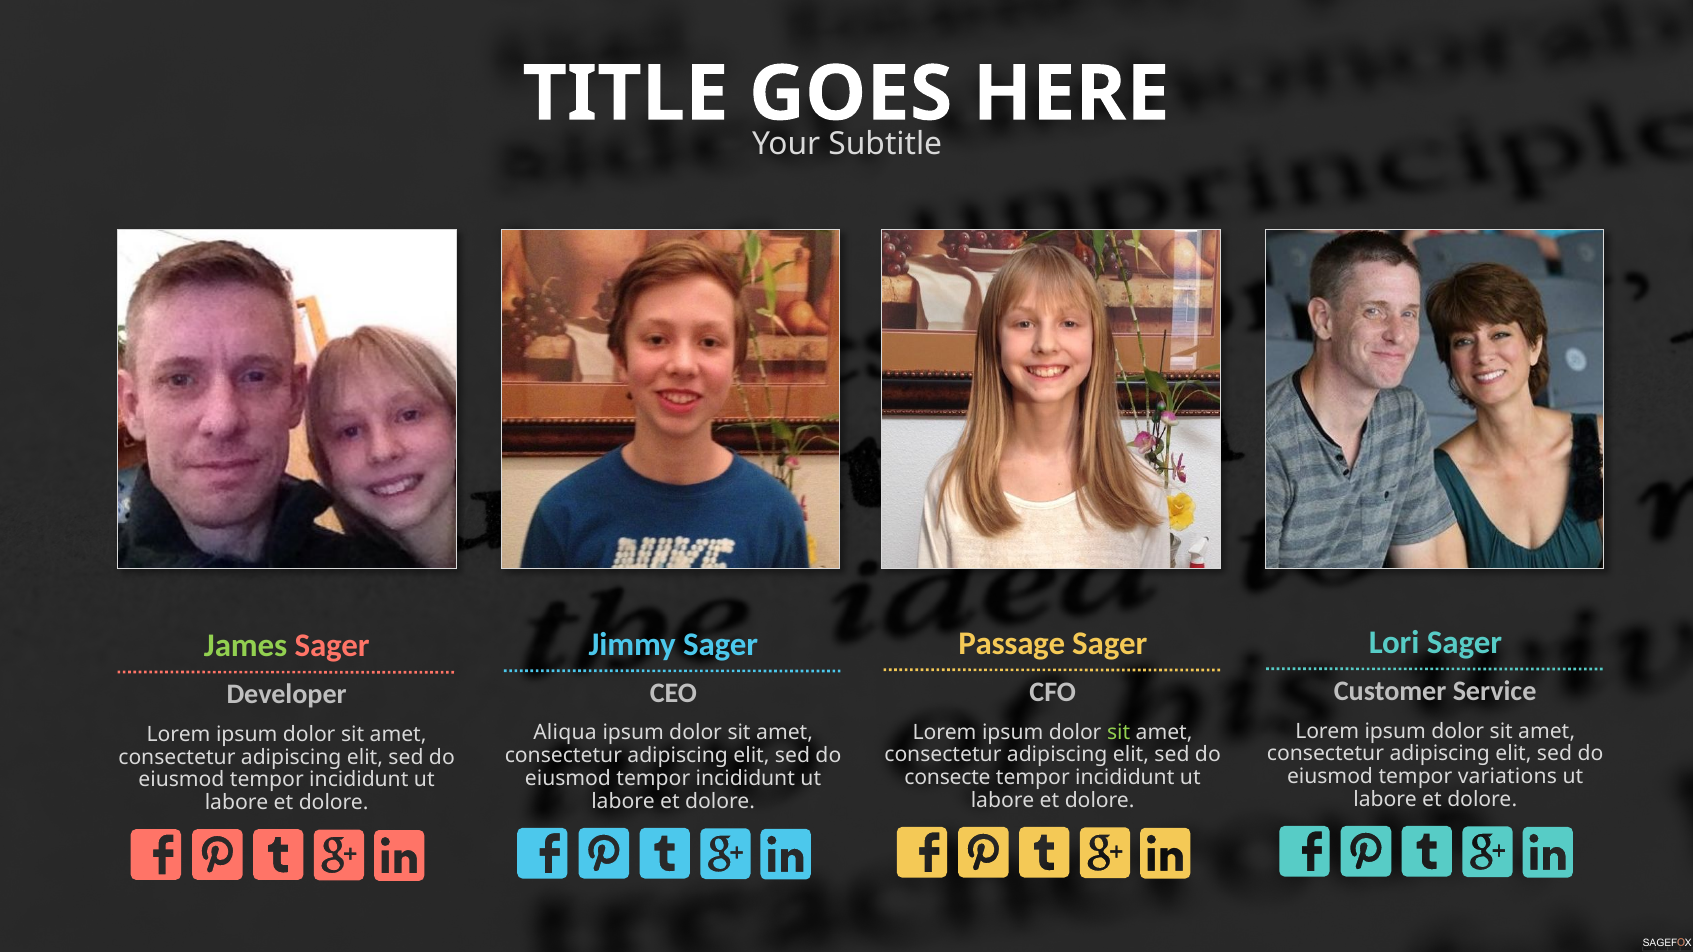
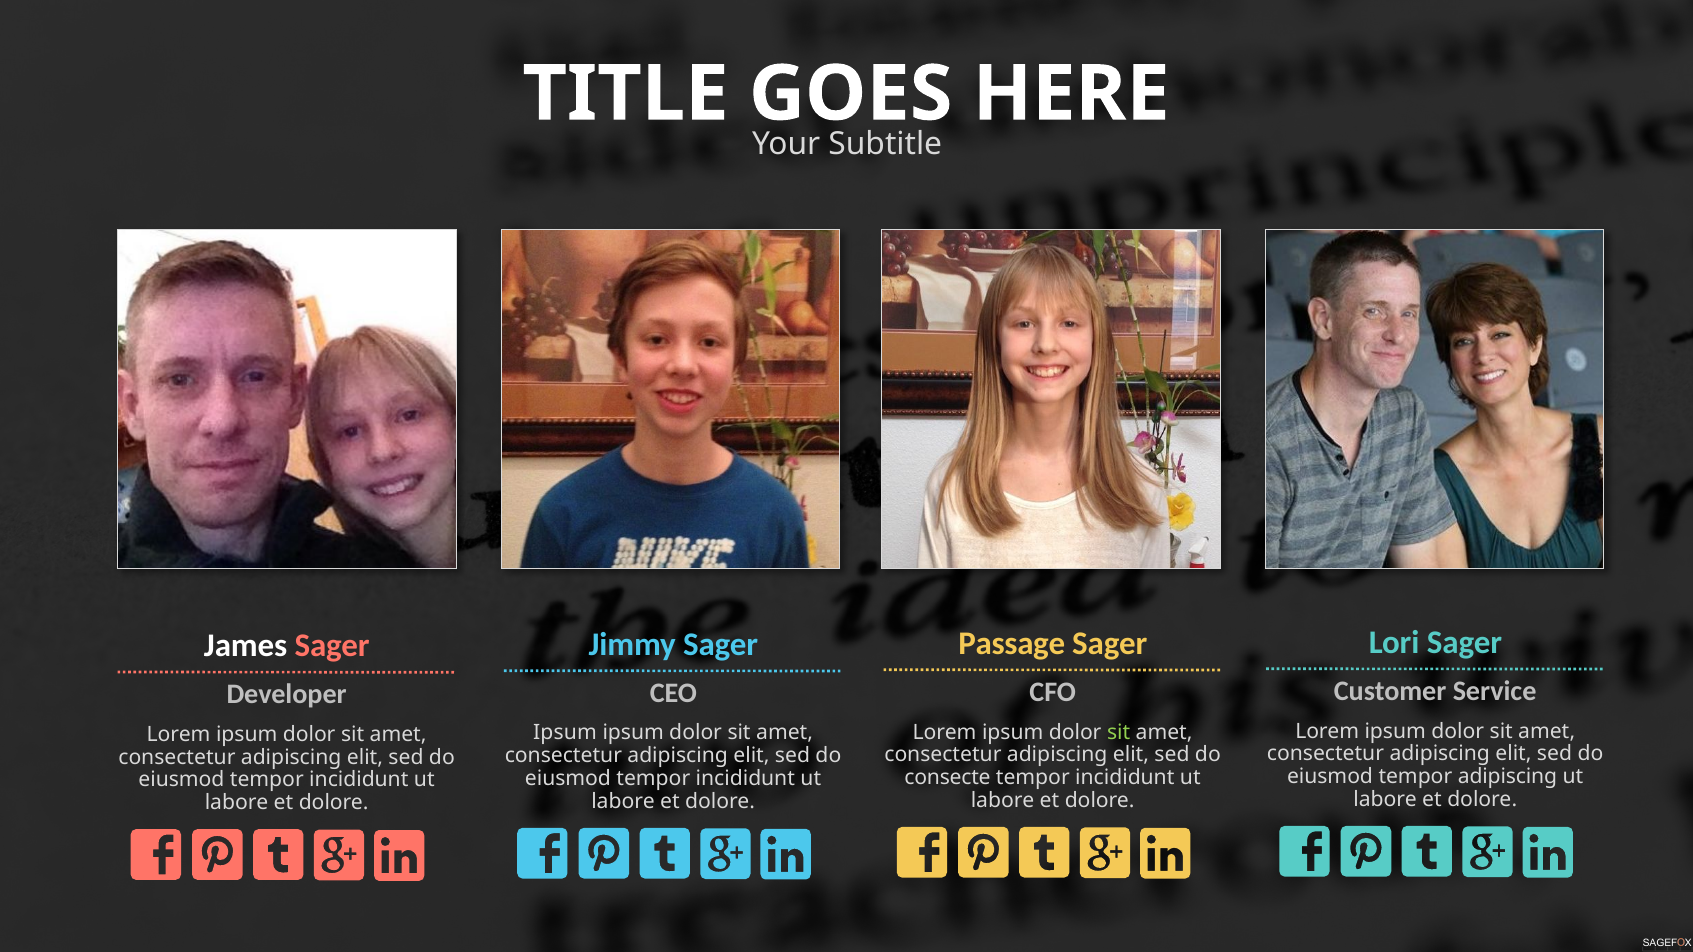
James colour: light green -> white (246, 646)
Aliqua: Aliqua -> Ipsum (565, 733)
tempor variations: variations -> adipiscing (1507, 777)
